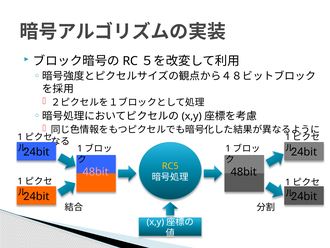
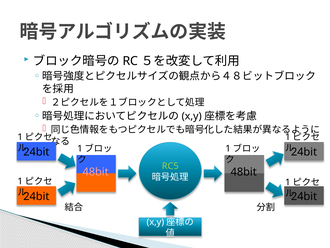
RC5 colour: yellow -> light green (170, 166)
